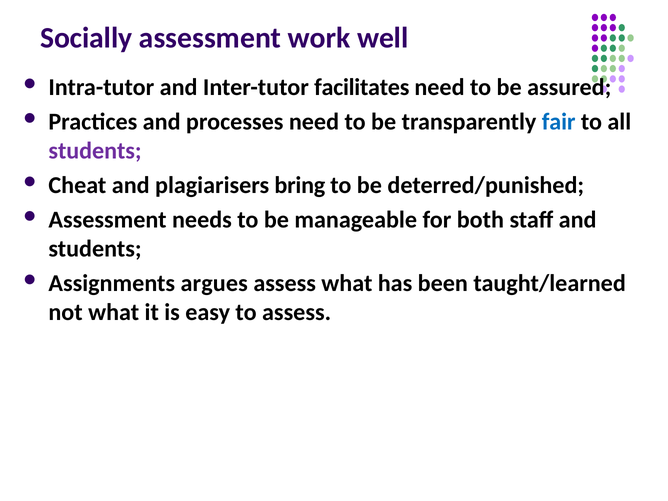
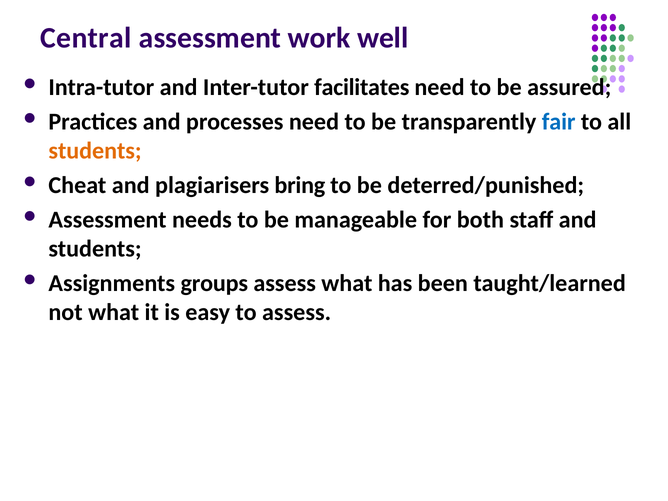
Socially: Socially -> Central (86, 38)
students colour: purple -> orange (95, 151)
argues: argues -> groups (214, 283)
